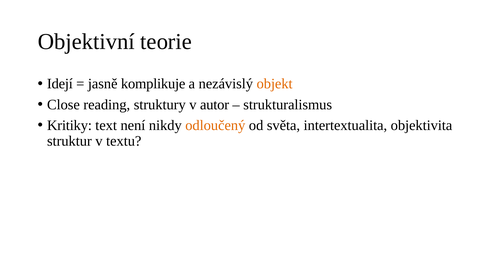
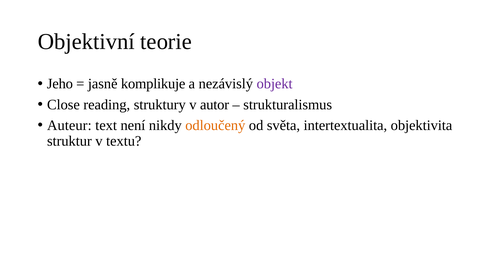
Idejí: Idejí -> Jeho (60, 84)
objekt colour: orange -> purple (275, 84)
Kritiky: Kritiky -> Auteur (69, 125)
